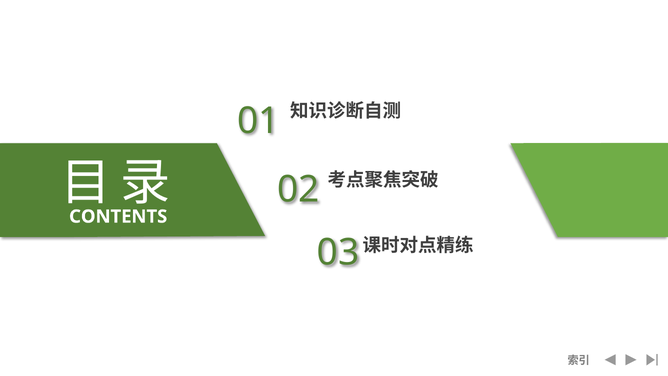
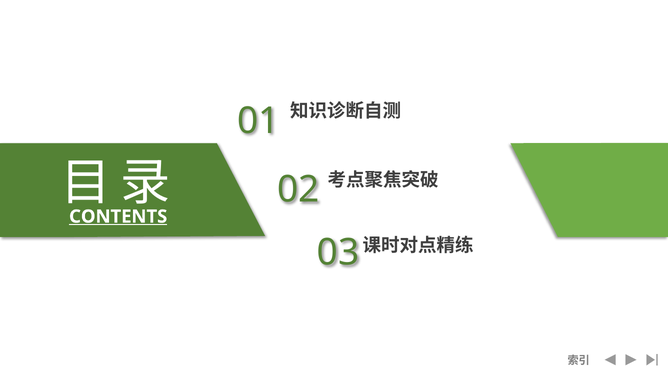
CONTENTS underline: none -> present (118, 217)
